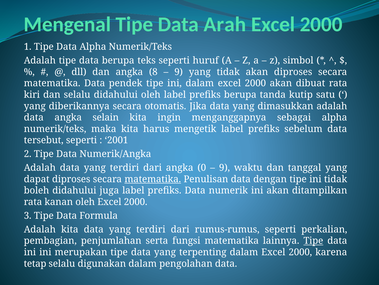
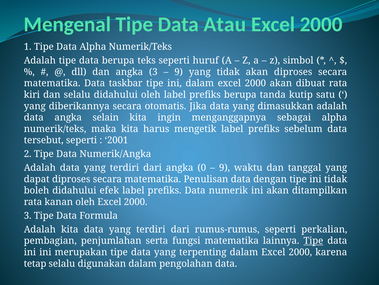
Arah: Arah -> Atau (225, 24)
angka 8: 8 -> 3 (153, 72)
pendek: pendek -> taskbar (126, 83)
matematika underline: present -> none (153, 179)
juga: juga -> efek (109, 190)
